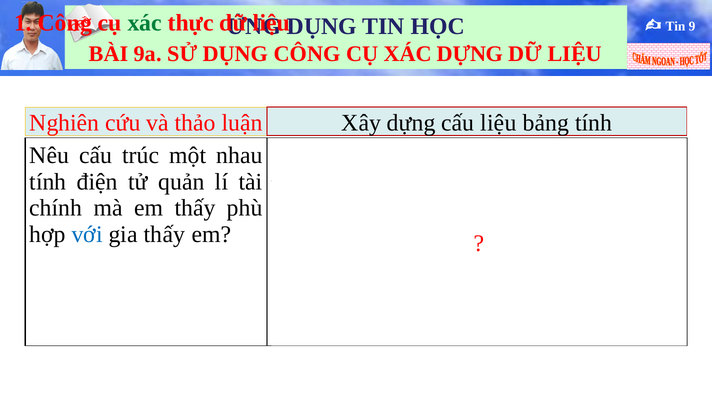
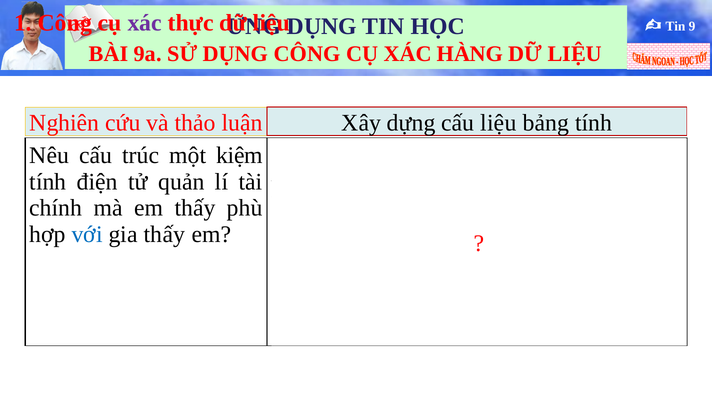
xác colour: green -> purple (145, 23)
XÁC DỰNG: DỰNG -> HÀNG (470, 54)
một nhau: nhau -> kiệm (240, 155)
